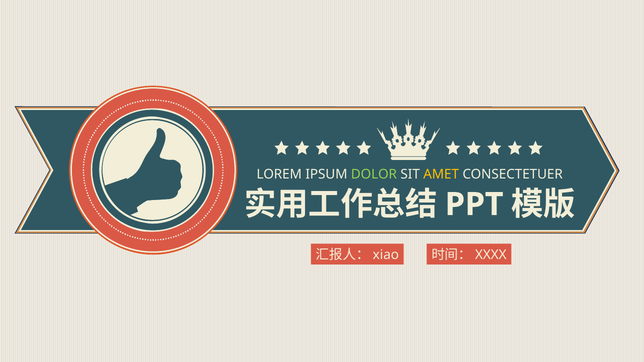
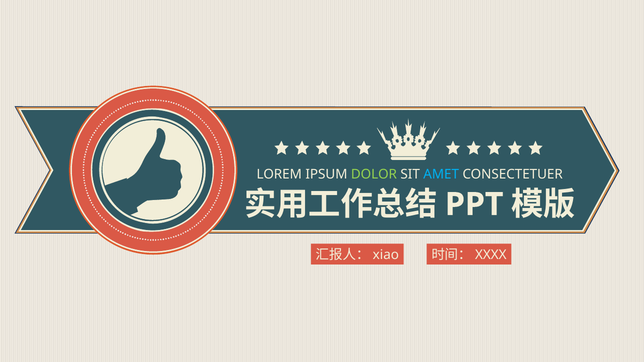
AMET colour: yellow -> light blue (441, 175)
